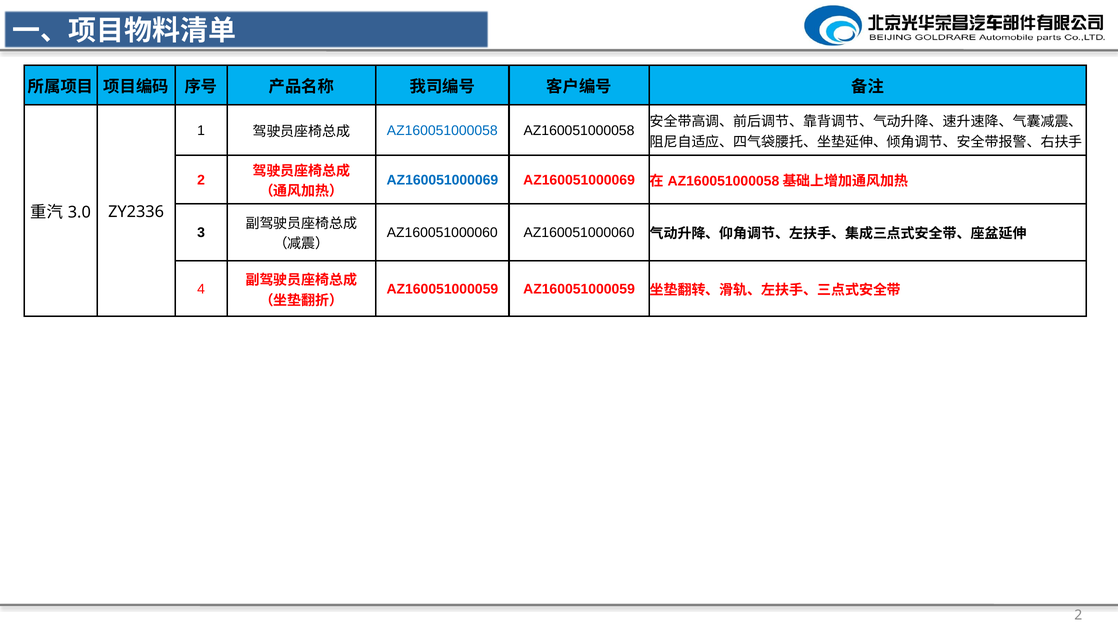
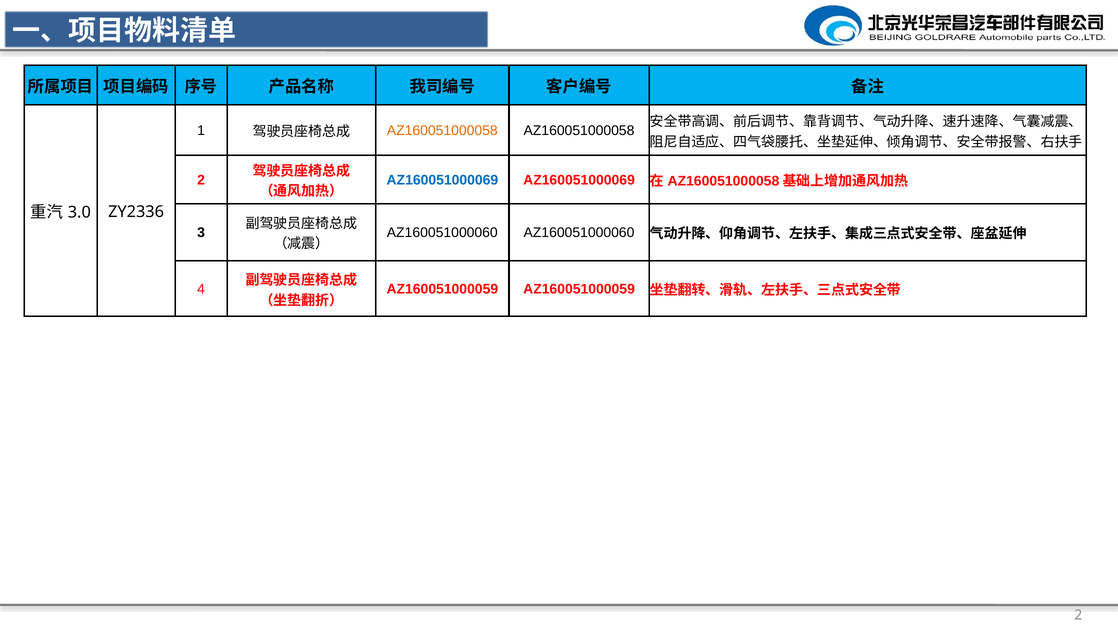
AZ160051000058 colour: blue -> orange (442, 131)
